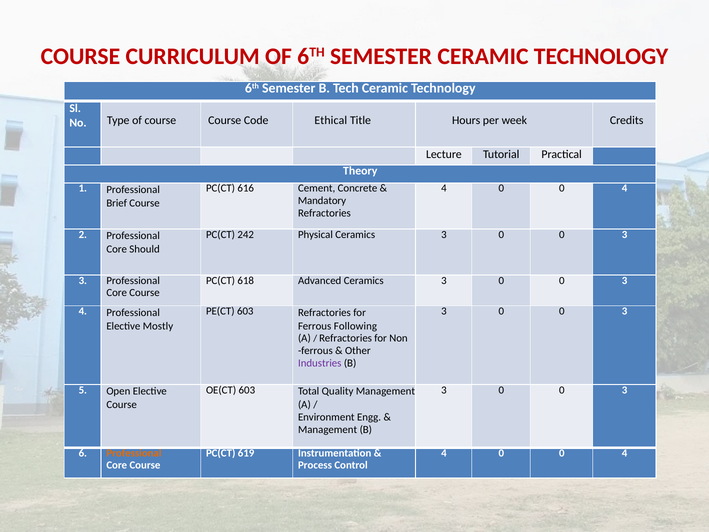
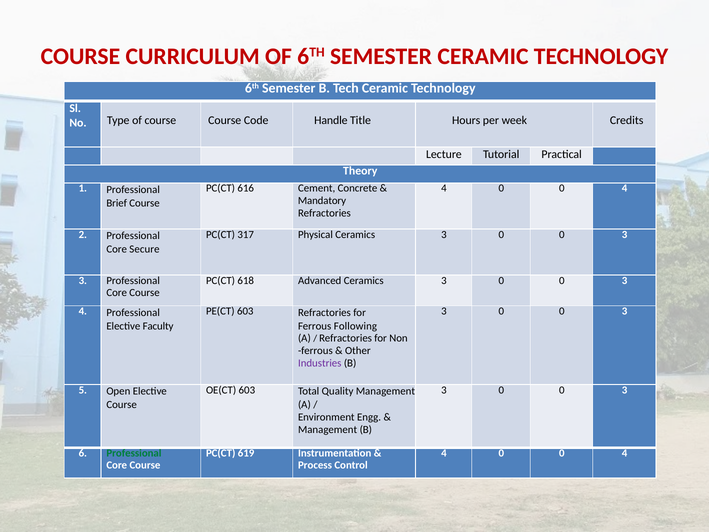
Ethical: Ethical -> Handle (331, 120)
242: 242 -> 317 (246, 234)
Should: Should -> Secure (144, 249)
Mostly: Mostly -> Faculty (158, 326)
Professional colour: orange -> green (134, 453)
